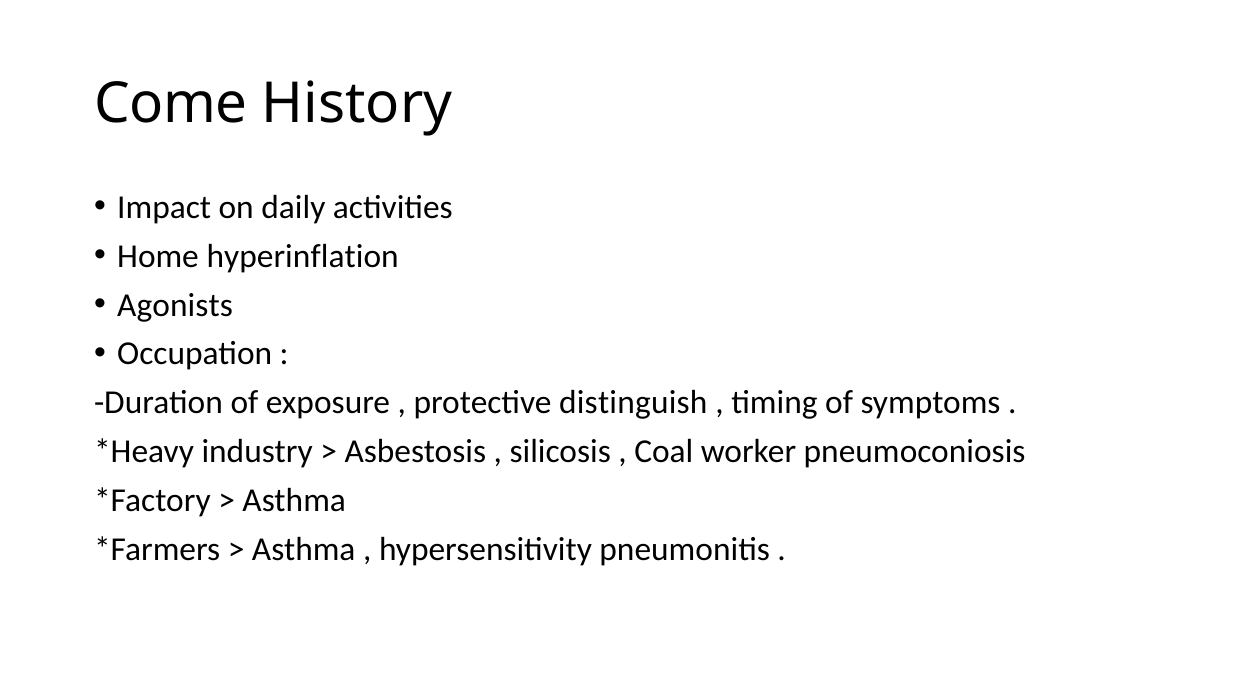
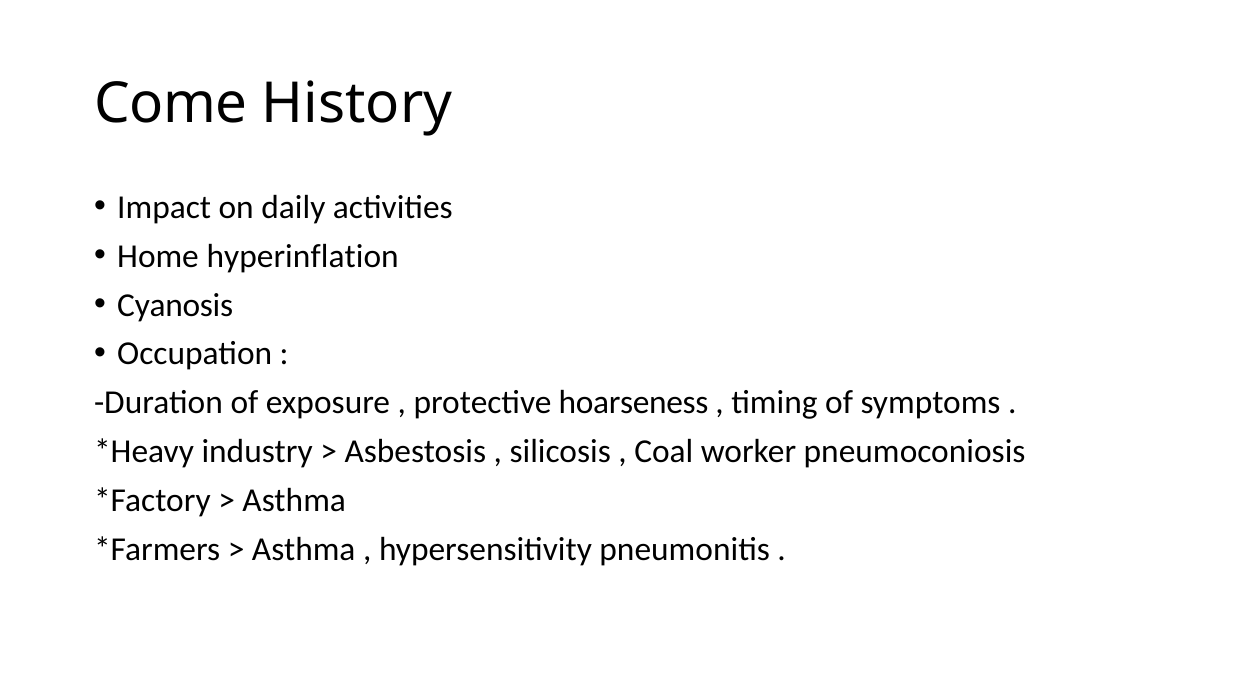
Agonists: Agonists -> Cyanosis (175, 305)
distinguish: distinguish -> hoarseness (634, 403)
